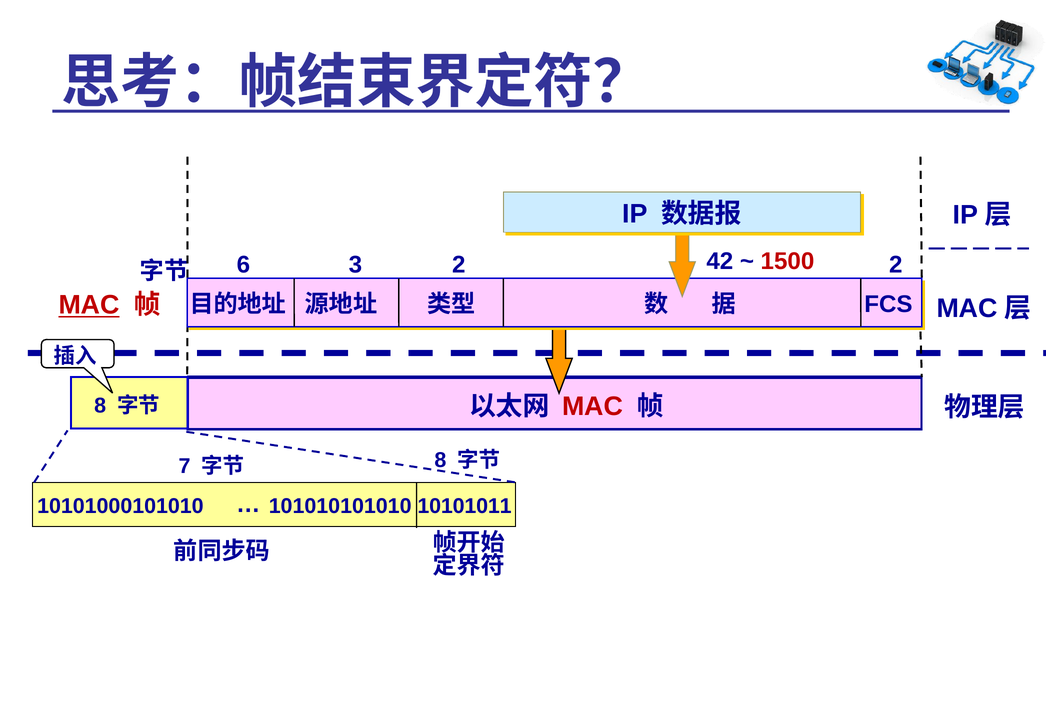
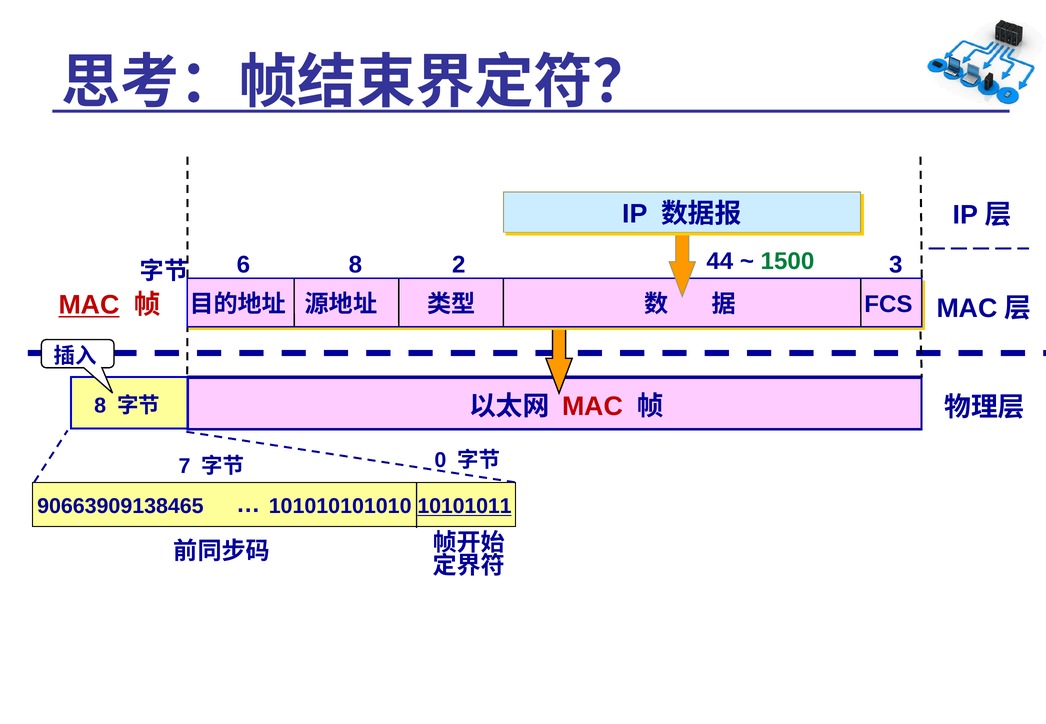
6 3: 3 -> 8 (355, 265)
2 2: 2 -> 3 (896, 265)
42: 42 -> 44 (720, 261)
1500 colour: red -> green (787, 261)
8: 8 -> 0 (440, 460)
10101000101010: 10101000101010 -> 90663909138465 (120, 506)
10101011 underline: none -> present (465, 506)
